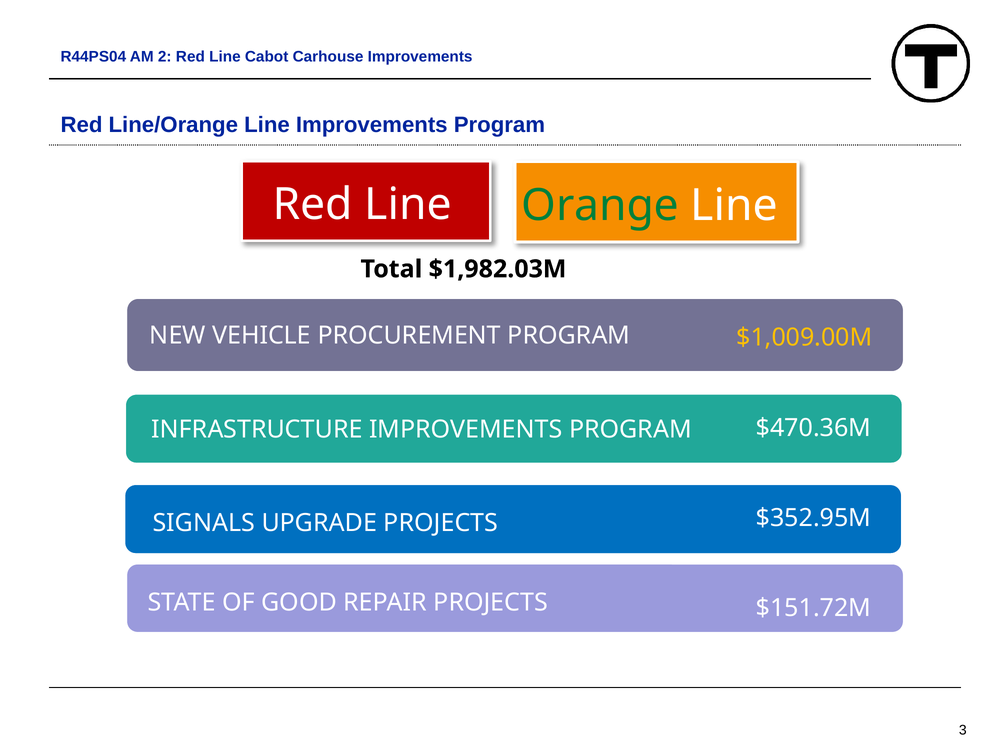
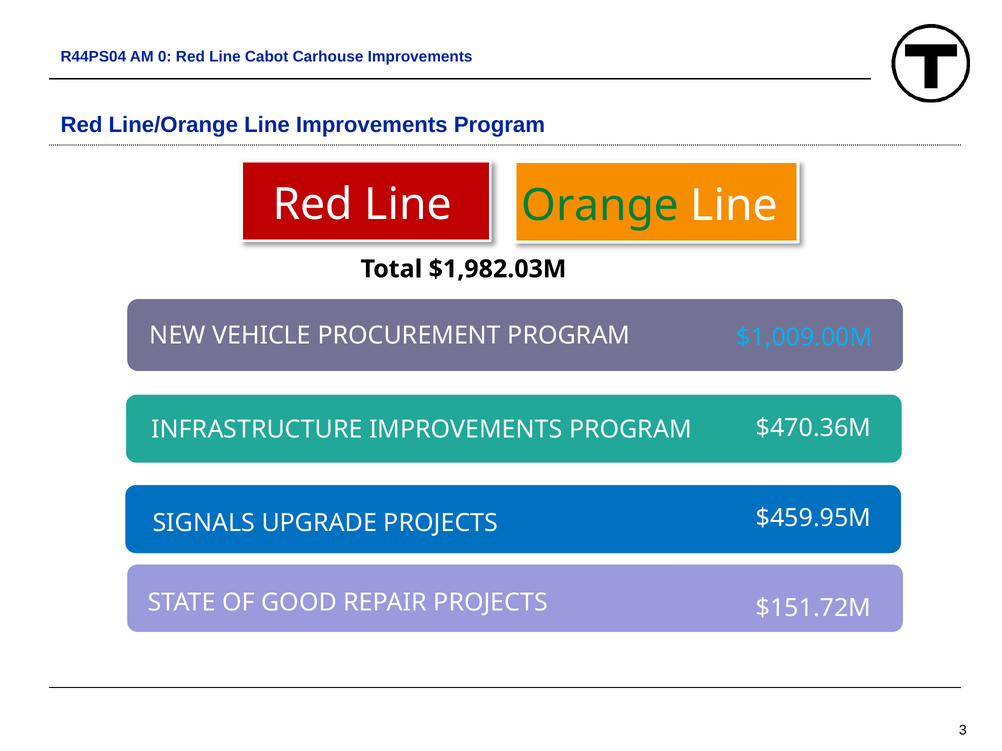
2: 2 -> 0 (165, 57)
$1,009.00M colour: yellow -> light blue (804, 338)
$352.95M: $352.95M -> $459.95M (813, 518)
